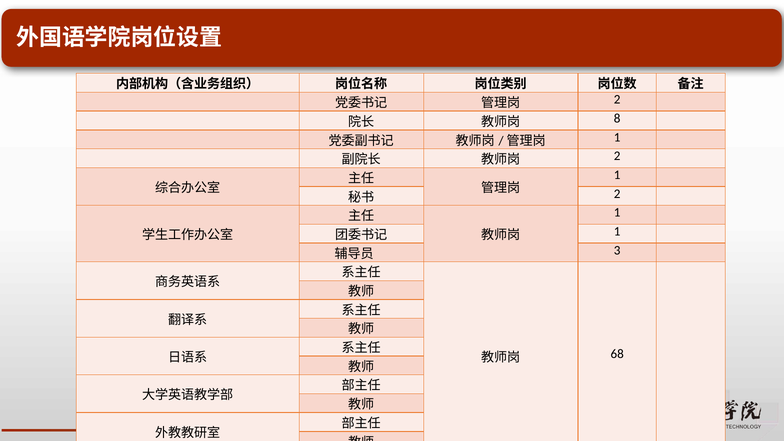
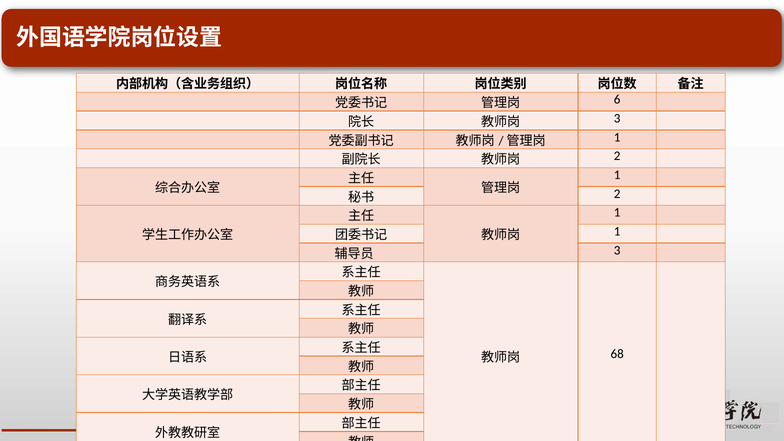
2: 2 -> 6 (617, 100)
8: 8 -> 3 (617, 118)
